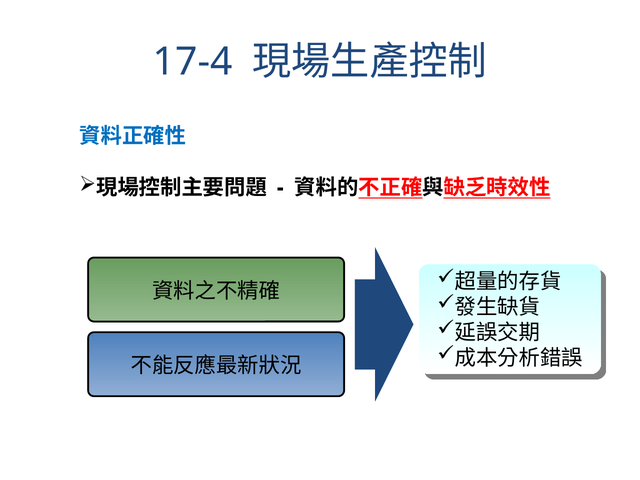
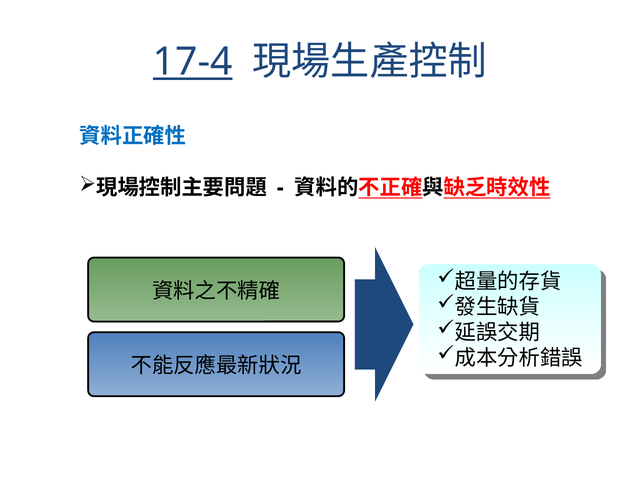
17-4 underline: none -> present (193, 62)
